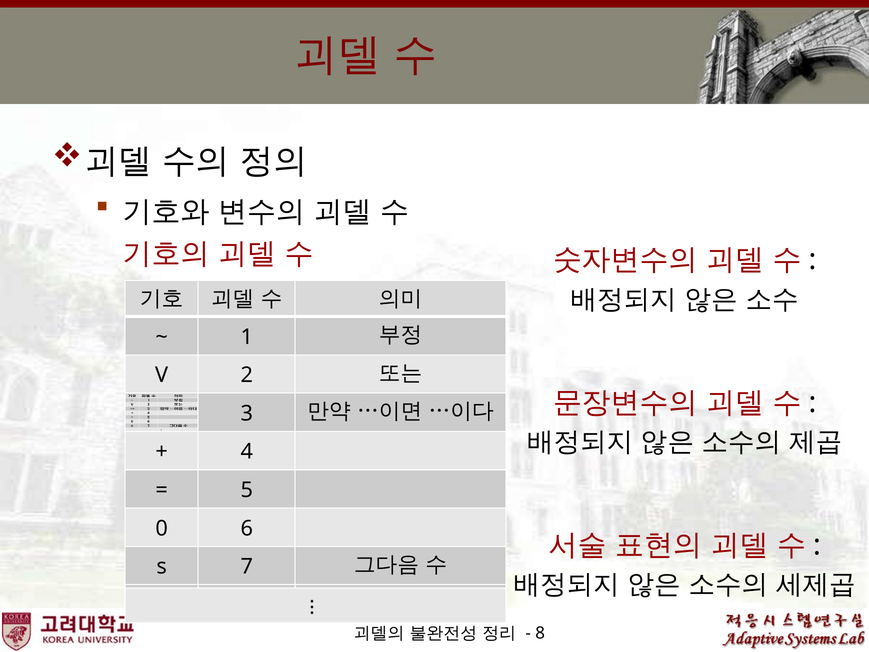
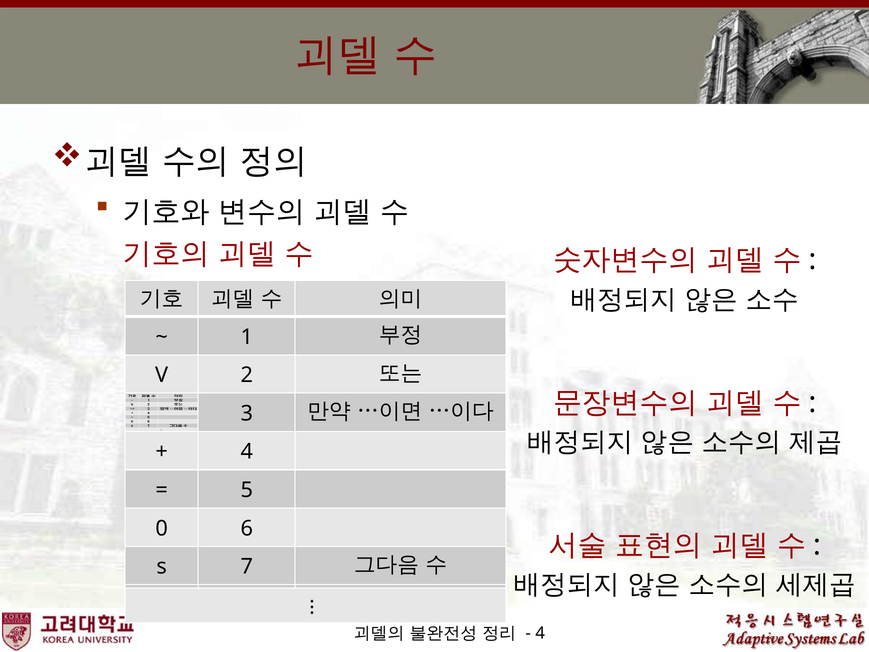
8: 8 -> 4 (540, 633)
